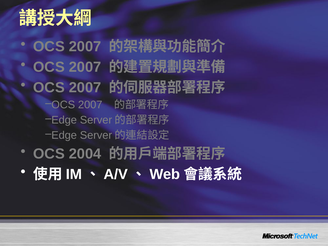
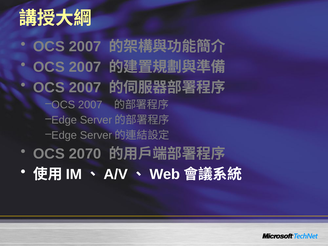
2004: 2004 -> 2070 (85, 154)
